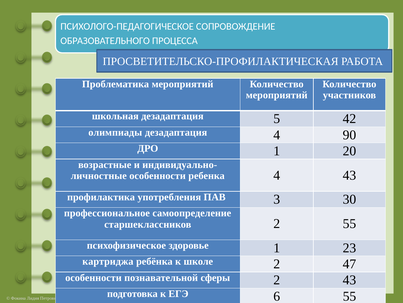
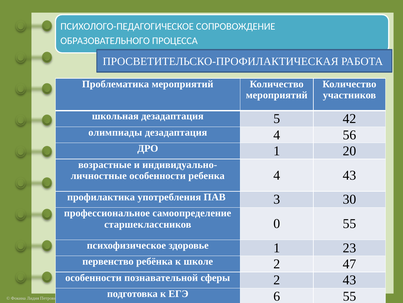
90: 90 -> 56 (349, 135)
старшеклассников 2: 2 -> 0 (277, 223)
картриджа: картриджа -> первенство (108, 261)
